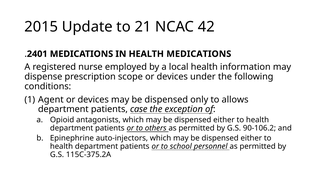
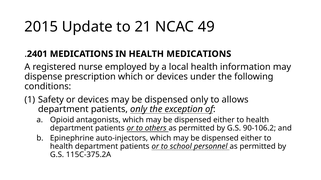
42: 42 -> 49 (206, 27)
prescription scope: scope -> which (130, 77)
Agent: Agent -> Safety (51, 100)
patients case: case -> only (139, 110)
